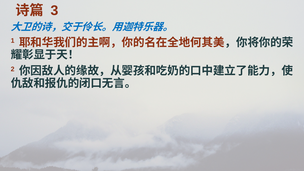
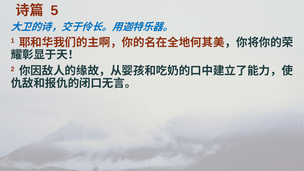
3: 3 -> 5 (54, 11)
